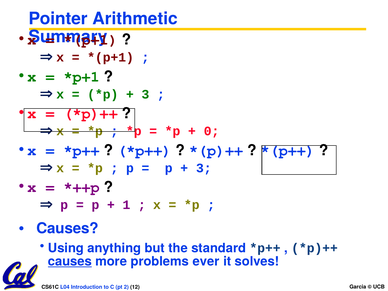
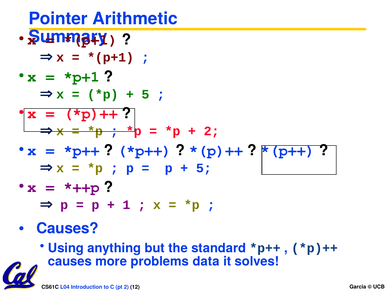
3: 3 -> 5 (146, 94)
0: 0 -> 2 (212, 131)
3: 3 -> 5 (204, 168)
causes underline: present -> none (70, 261)
ever: ever -> data (206, 261)
